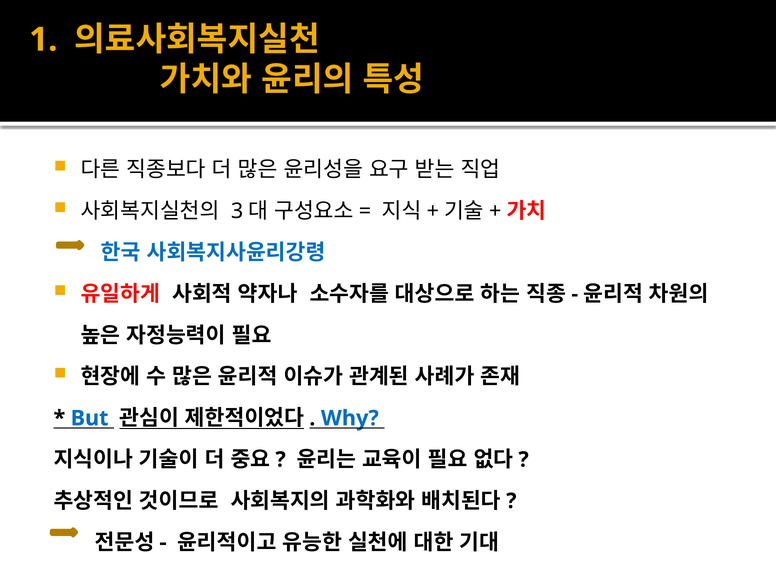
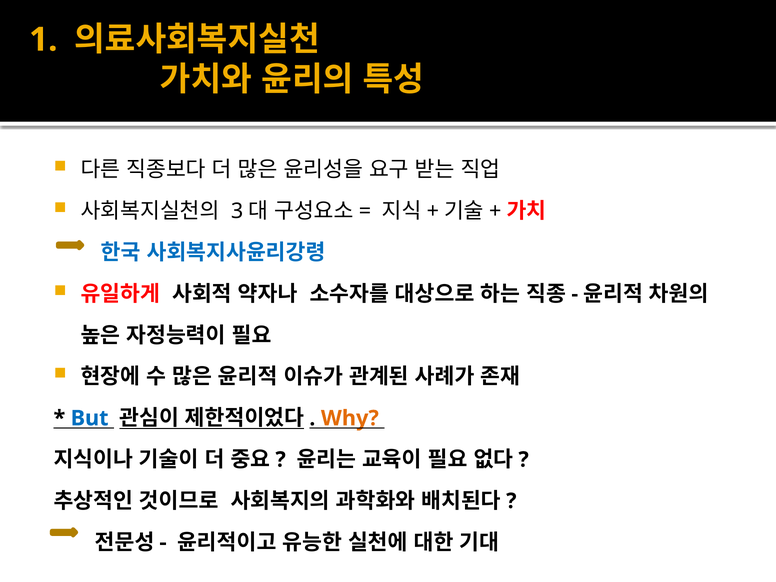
Why colour: blue -> orange (350, 418)
